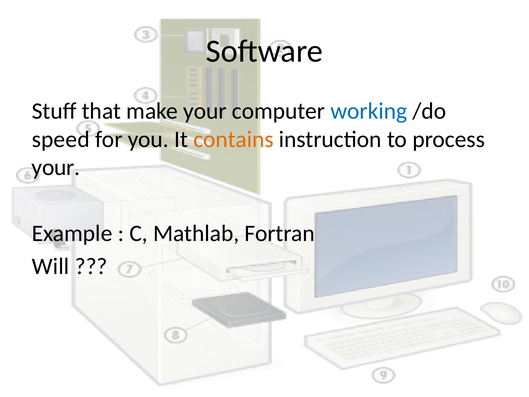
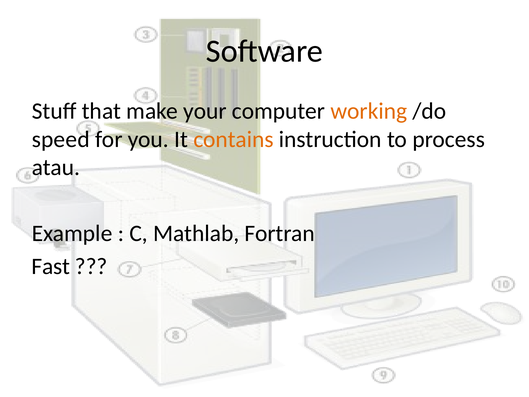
working colour: blue -> orange (369, 111)
your: your -> atau (56, 167)
Will: Will -> Fast (51, 266)
